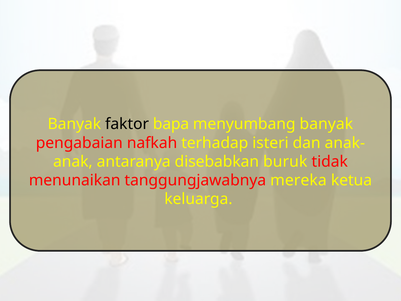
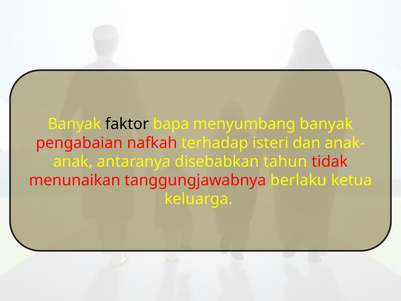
buruk: buruk -> tahun (285, 161)
mereka: mereka -> berlaku (298, 180)
